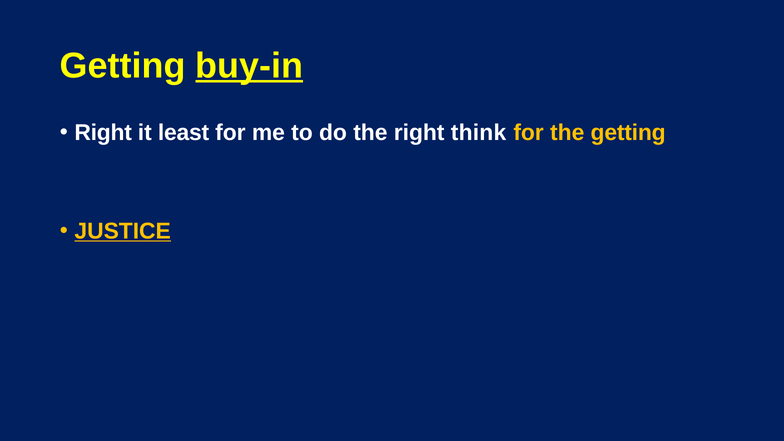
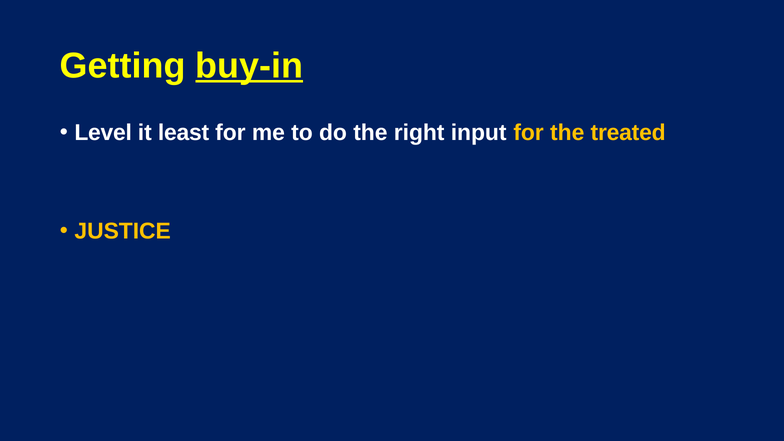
Right: Right -> Level (103, 133)
think: think -> input (479, 133)
the getting: getting -> treated (628, 133)
JUSTICE underline: present -> none (123, 231)
